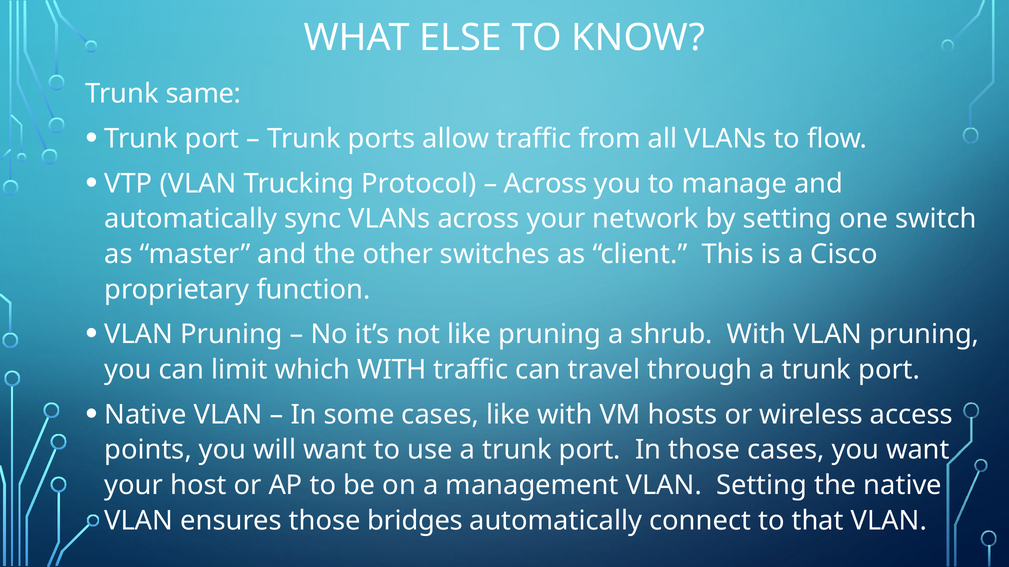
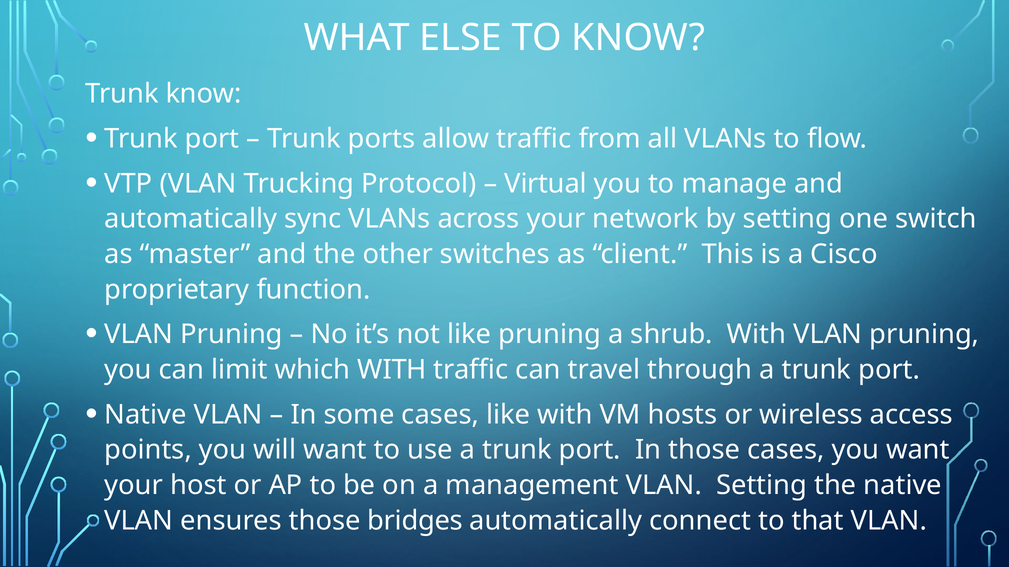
Trunk same: same -> know (203, 94)
Across: Across -> Virtual (546, 184)
